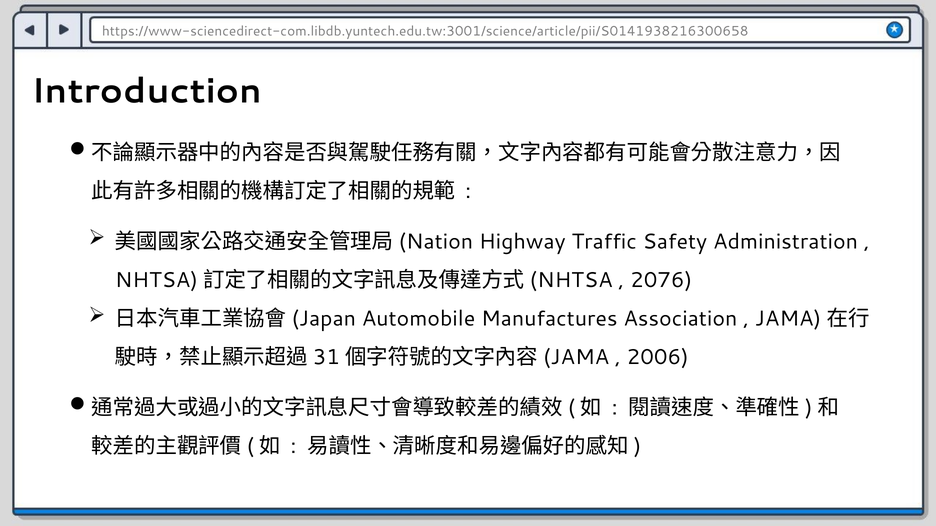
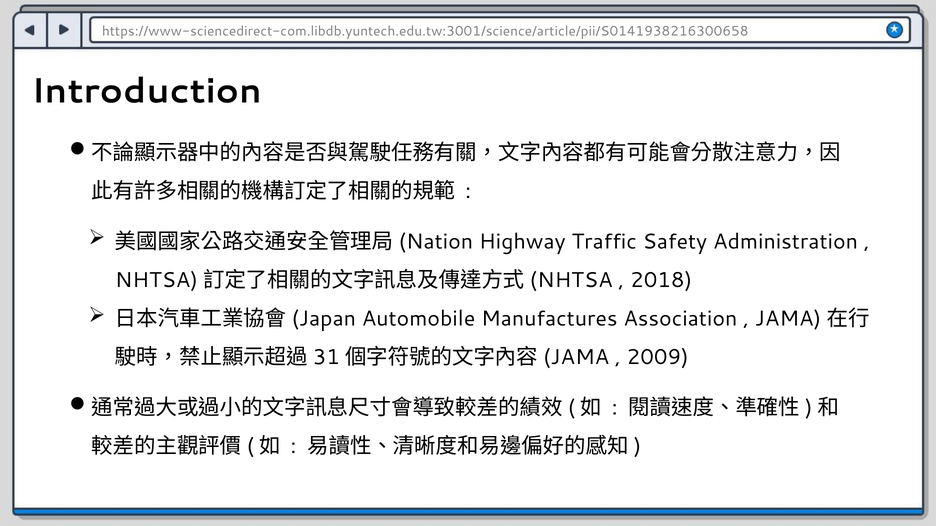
2076: 2076 -> 2018 (661, 280)
2006: 2006 -> 2009 (658, 357)
